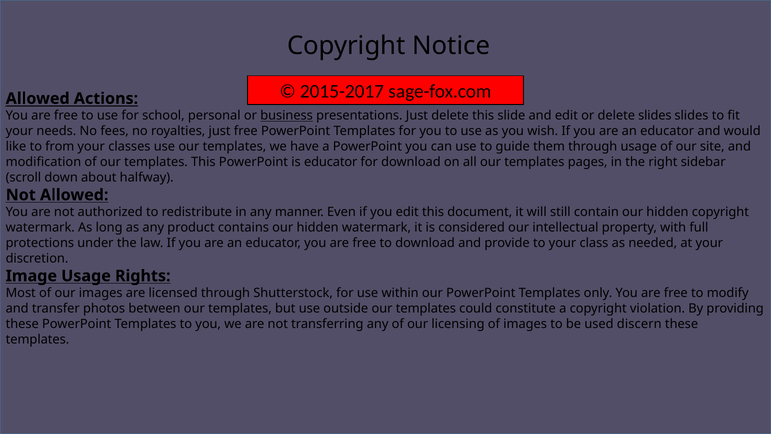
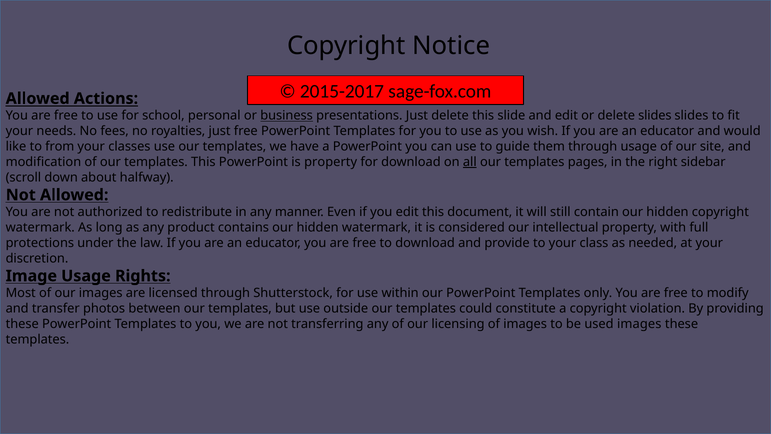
is educator: educator -> property (331, 162)
all underline: none -> present (470, 162)
used discern: discern -> images (639, 324)
